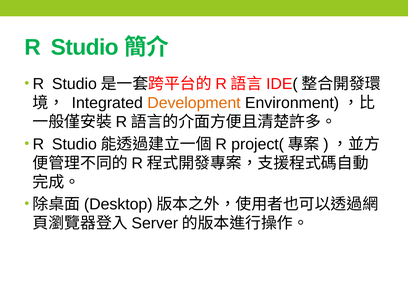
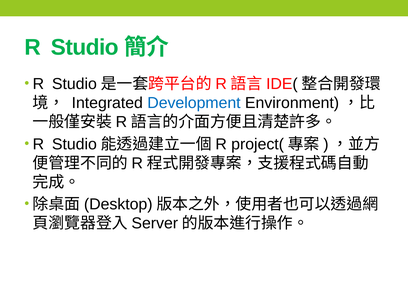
Development colour: orange -> blue (194, 103)
